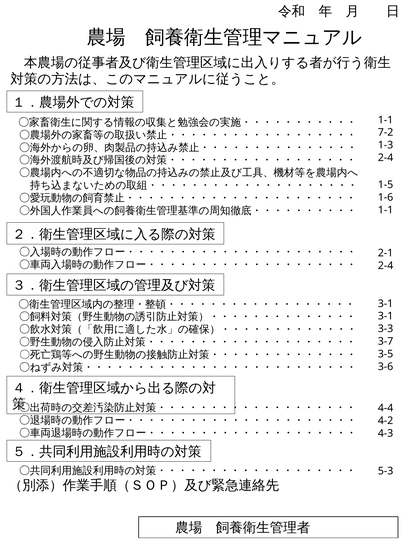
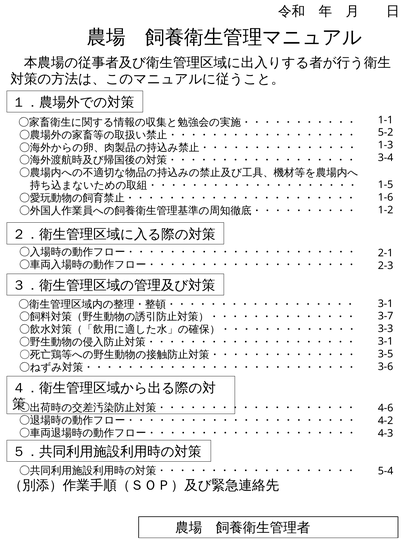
7-2: 7-2 -> 5-2 (386, 133)
2-4: 2-4 -> 3-4 (386, 158)
1-1: 1-1 -> 1-2 (386, 210)
2-4: 2-4 -> 2-3 (386, 266)
3-1: 3-1 -> 3-7 (386, 316)
3-7: 3-7 -> 3-1 (386, 341)
4-4: 4-4 -> 4-6 (386, 408)
5-3: 5-3 -> 5-4 (386, 471)
